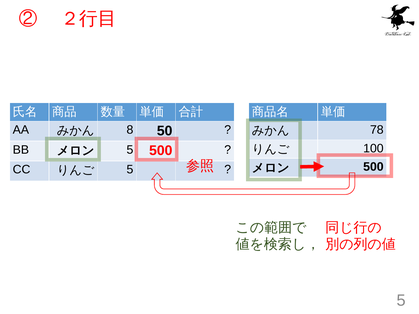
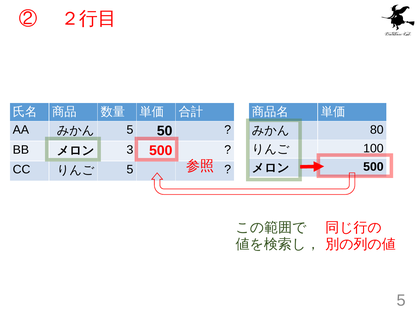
8: 8 -> 5 (130, 130)
78: 78 -> 80 (377, 130)
5: 5 -> 3 (130, 150)
